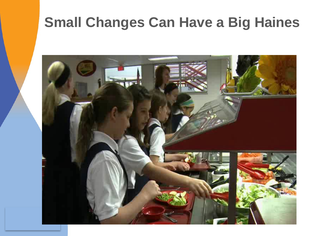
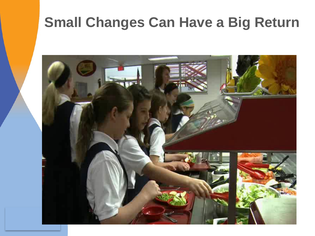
Haines: Haines -> Return (277, 23)
